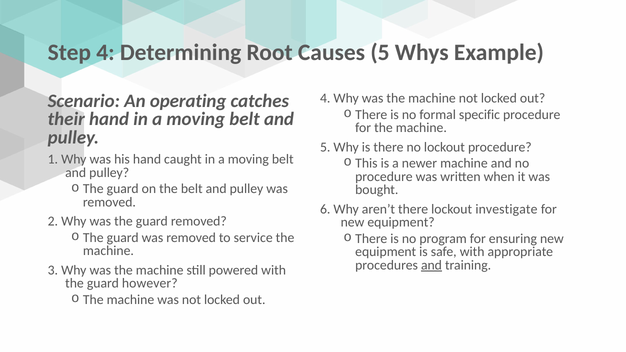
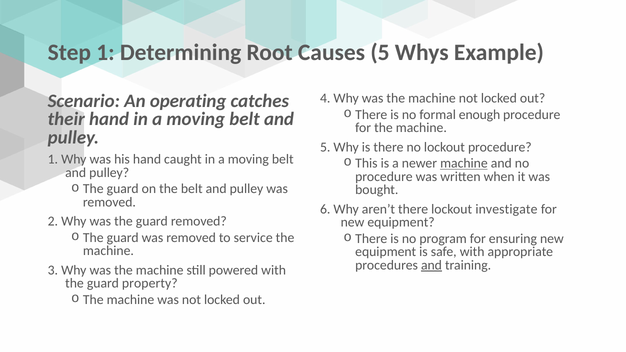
Step 4: 4 -> 1 (105, 53)
specific: specific -> enough (480, 115)
machine underline: none -> present (464, 163)
however: however -> property (150, 284)
